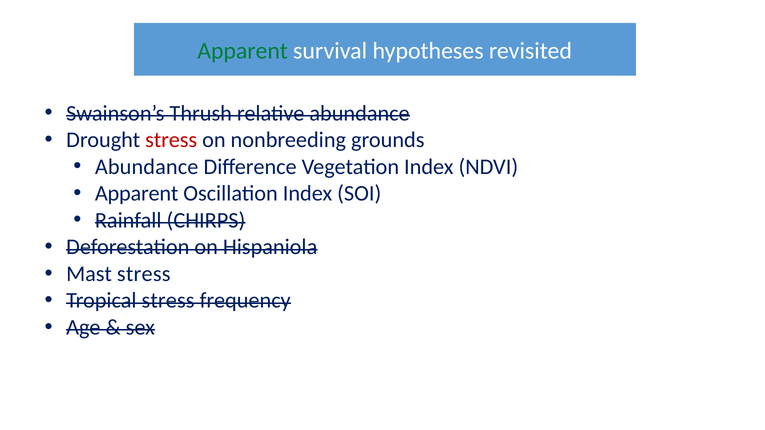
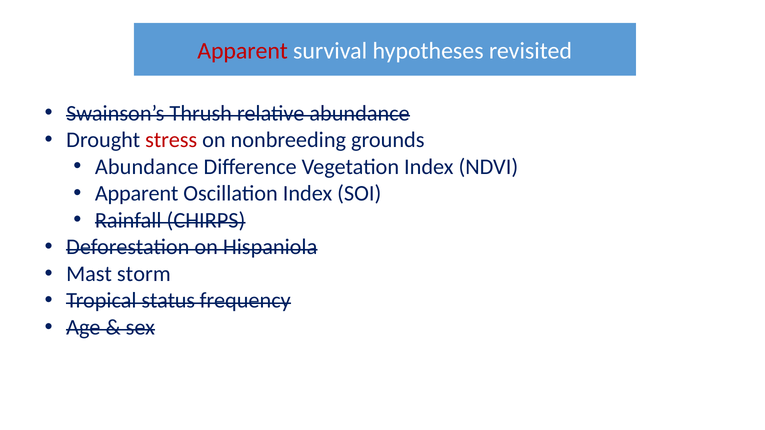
Apparent colour: green -> red (243, 51)
Mast stress: stress -> storm (144, 274)
Tropical stress: stress -> status (168, 301)
